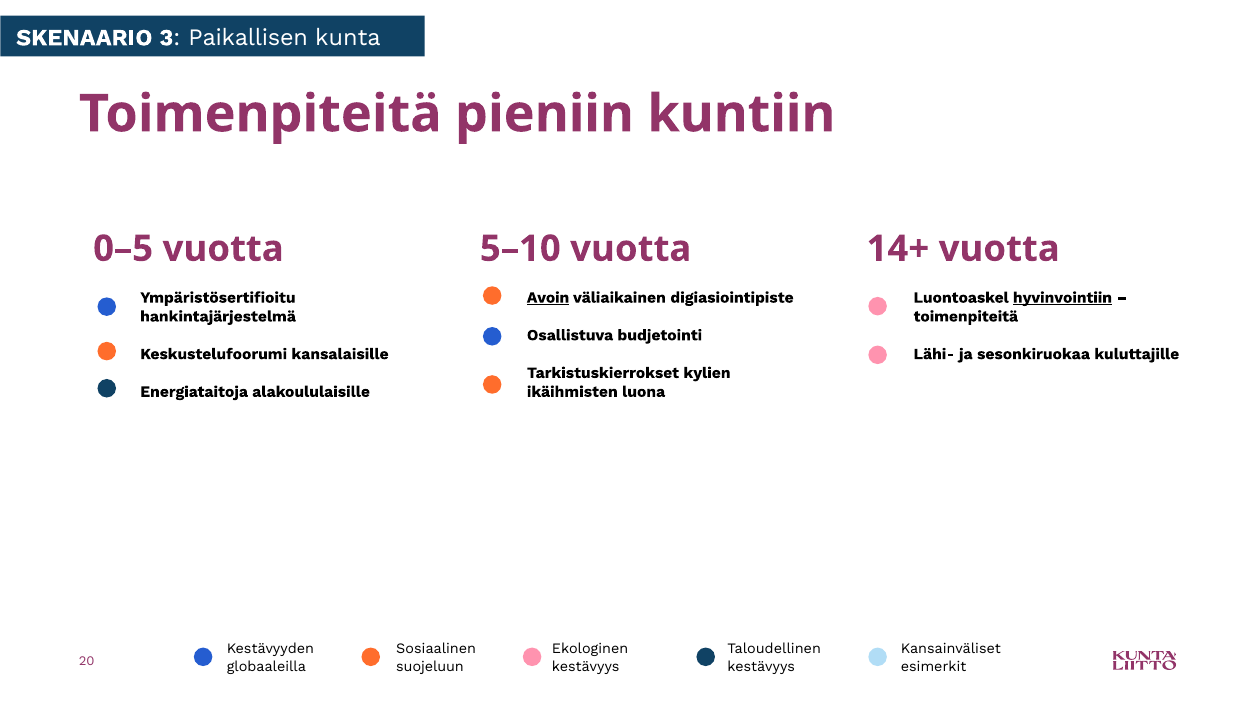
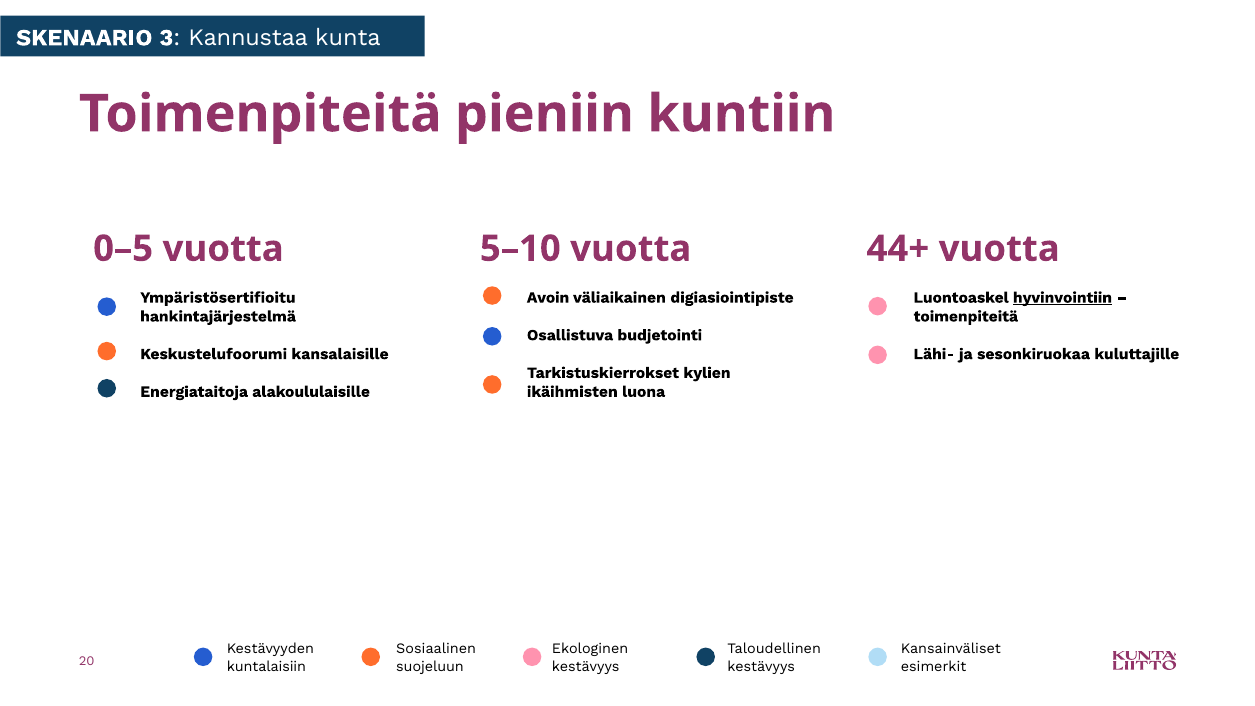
Paikallisen: Paikallisen -> Kannustaa (248, 38)
14+: 14+ -> 44+ (898, 249)
Avoin underline: present -> none (548, 297)
globaaleilla: globaaleilla -> kuntalaisiin (266, 666)
